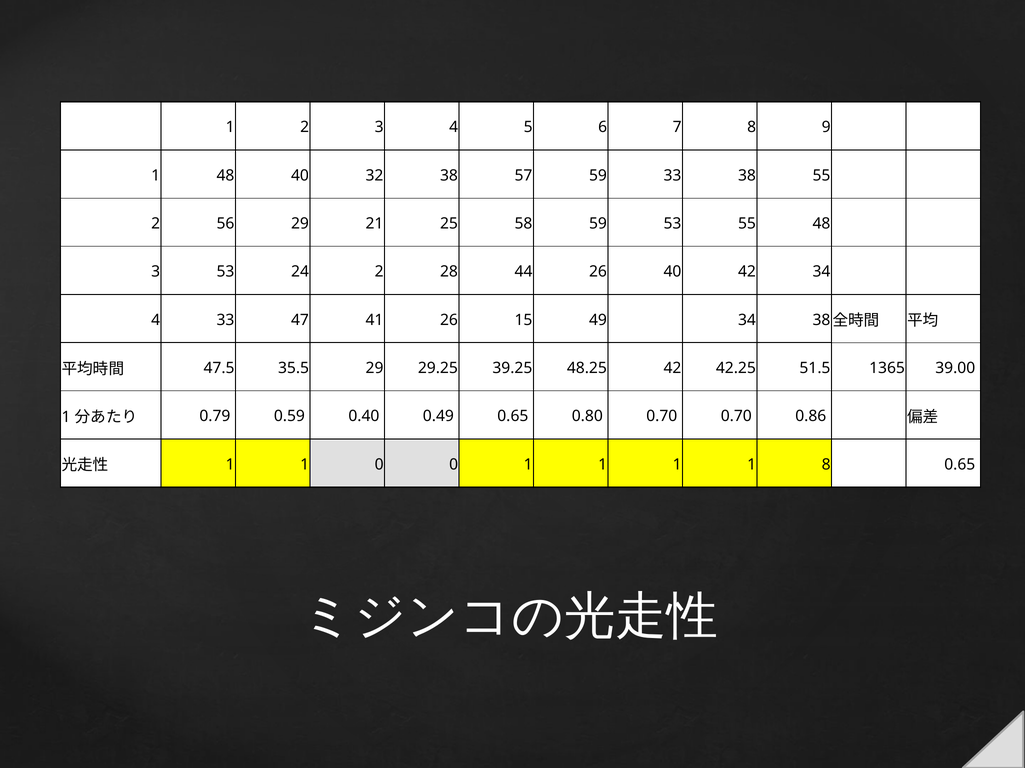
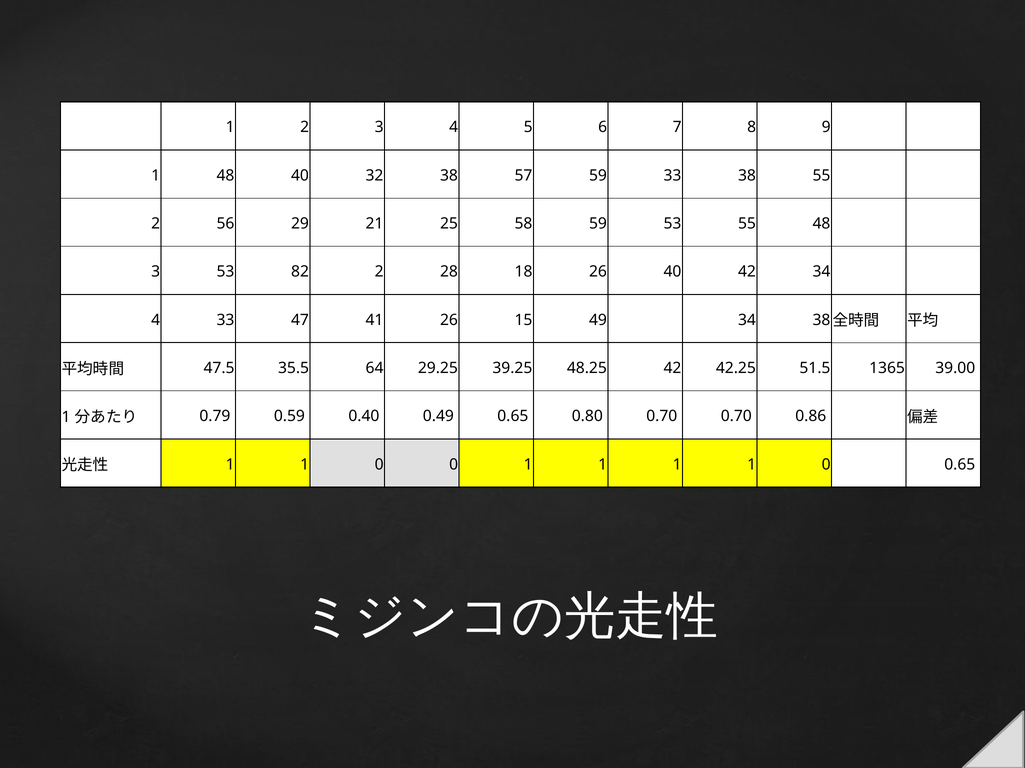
24: 24 -> 82 (300, 272)
44: 44 -> 18 (524, 272)
35.5 29: 29 -> 64 (375, 368)
1 1 1 8: 8 -> 0 (826, 465)
